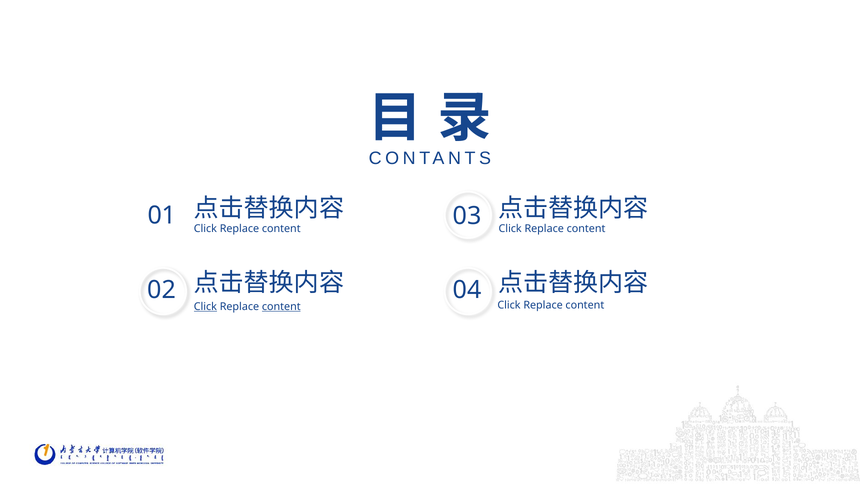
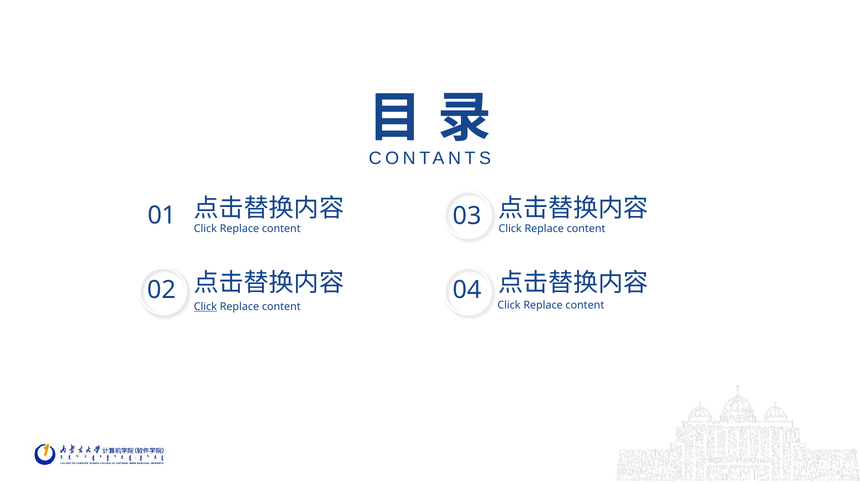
content underline: present -> none (281, 306)
